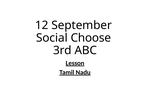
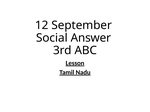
Choose: Choose -> Answer (91, 38)
